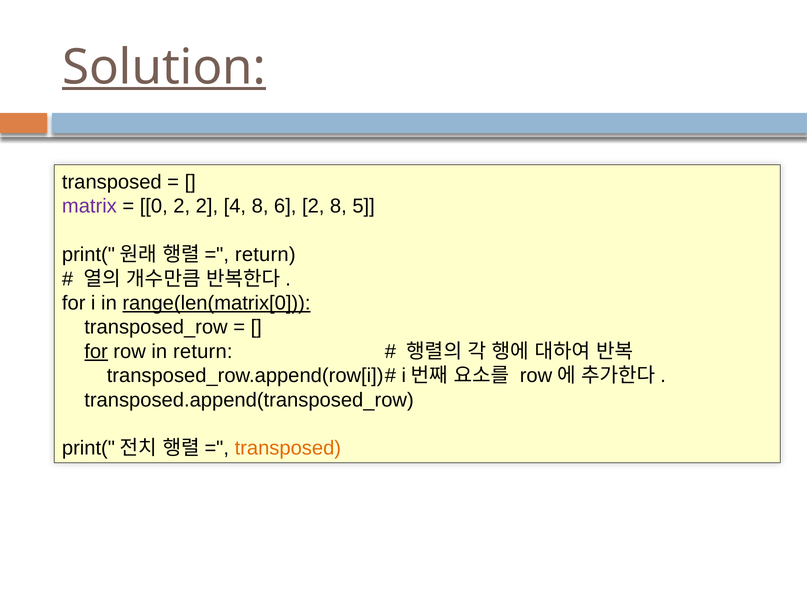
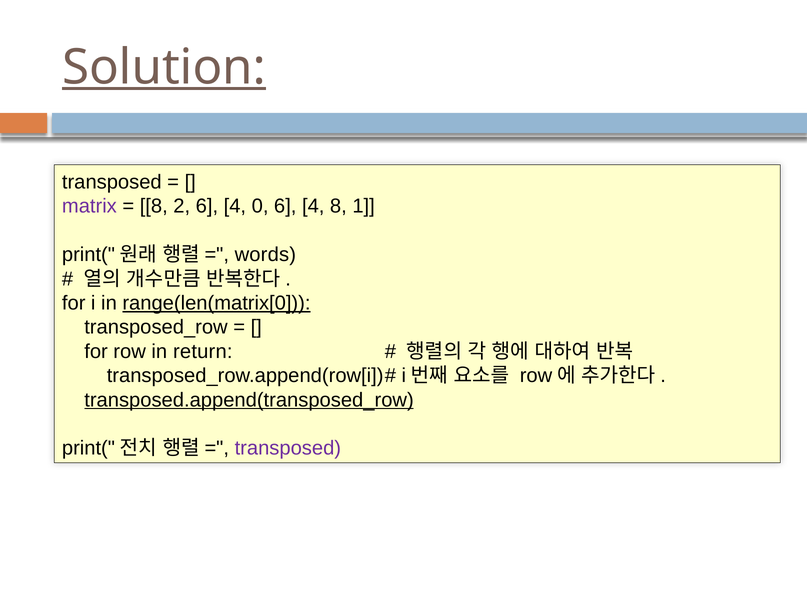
0: 0 -> 8 (154, 206)
2 2: 2 -> 6 (207, 206)
4 8: 8 -> 0 (260, 206)
2: 2 -> 4 (313, 206)
5: 5 -> 1 (364, 206)
return: return -> words (265, 255)
for underline: present -> none (96, 352)
transposed.append(transposed_row underline: none -> present (249, 400)
transposed colour: orange -> purple (288, 449)
